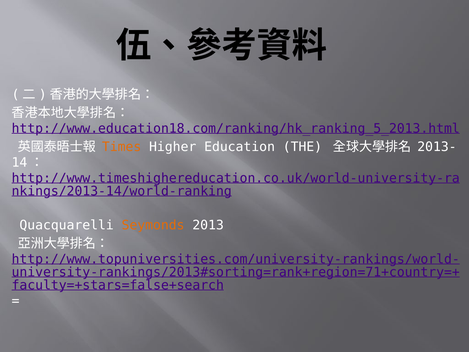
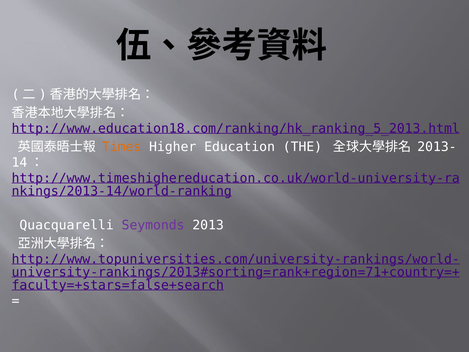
Seymonds colour: orange -> purple (153, 225)
